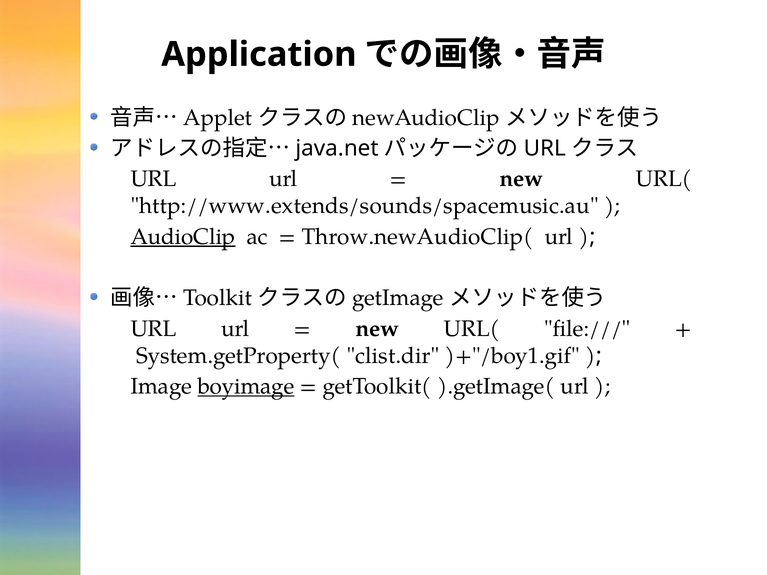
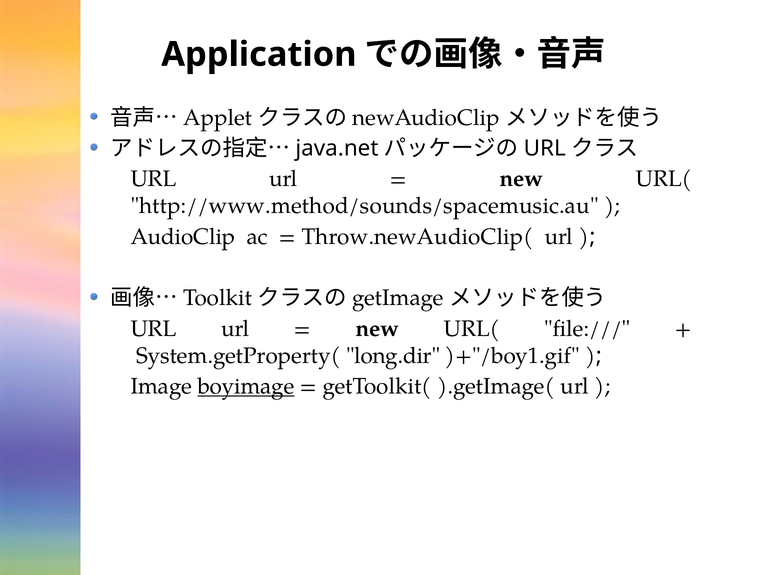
http://www.extends/sounds/spacemusic.au: http://www.extends/sounds/spacemusic.au -> http://www.method/sounds/spacemusic.au (364, 206)
AudioClip underline: present -> none (183, 237)
clist.dir: clist.dir -> long.dir (393, 356)
